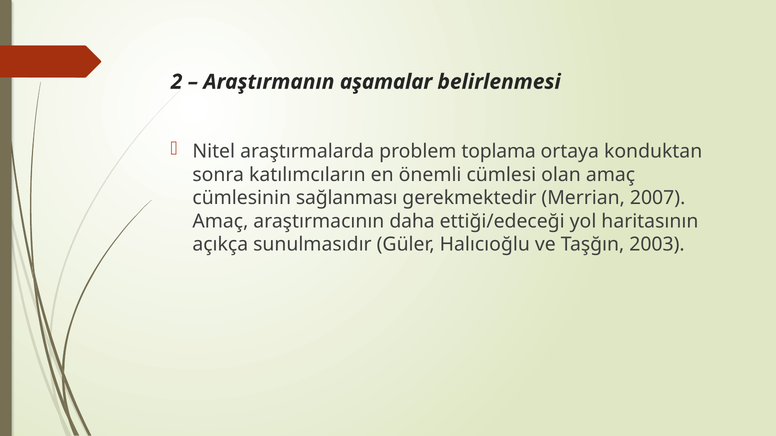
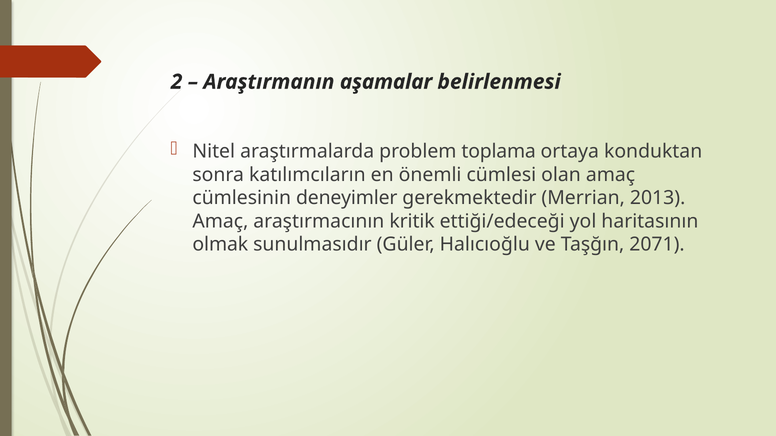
sağlanması: sağlanması -> deneyimler (347, 198)
2007: 2007 -> 2013 (658, 198)
daha: daha -> kritik (412, 222)
açıkça: açıkça -> olmak (220, 245)
2003: 2003 -> 2071 (657, 245)
